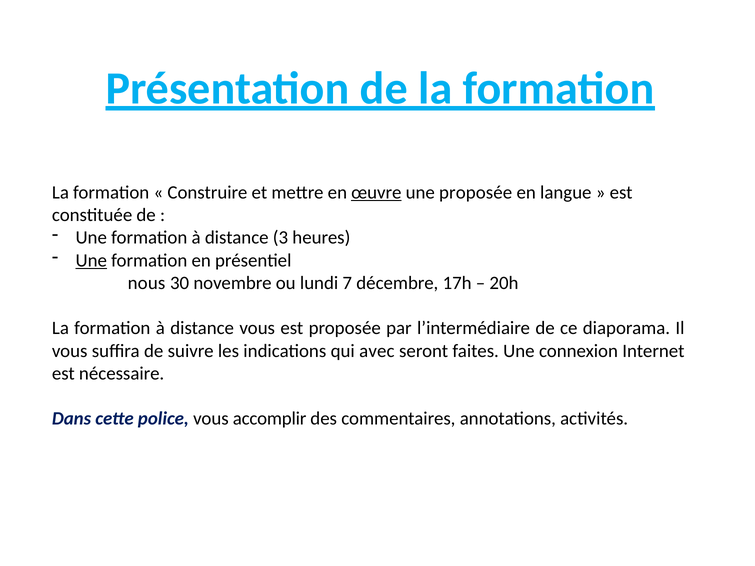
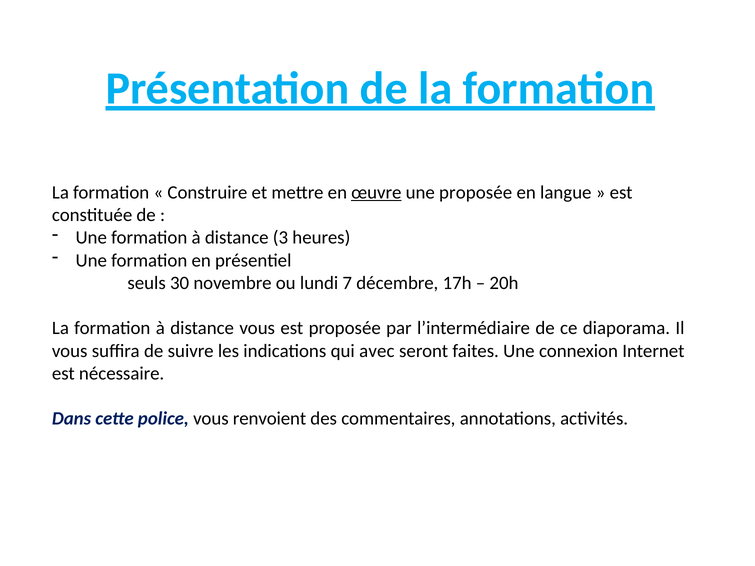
Une underline: present -> none (91, 260)
nous: nous -> seuls (147, 283)
accomplir: accomplir -> renvoient (270, 419)
